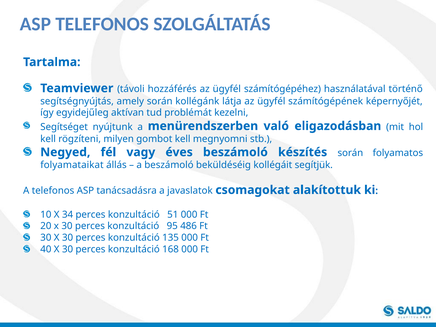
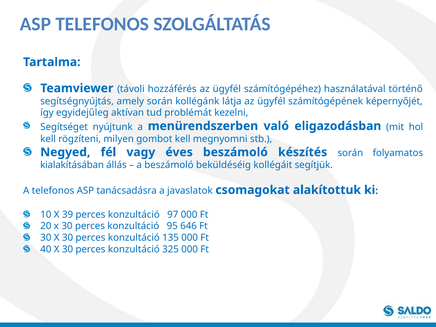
folyamataikat: folyamataikat -> kialakításában (72, 165)
34: 34 -> 39 (68, 214)
51: 51 -> 97 (173, 214)
486: 486 -> 646 (189, 226)
168: 168 -> 325 (171, 249)
